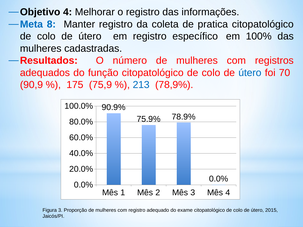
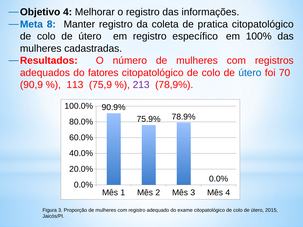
função: função -> fatores (103, 73)
175: 175 -> 113 (75, 85)
213 colour: blue -> purple (141, 85)
